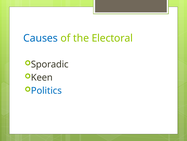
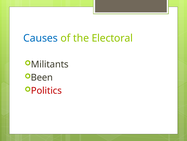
Sporadic: Sporadic -> Militants (50, 64)
Keen: Keen -> Been (42, 77)
Politics colour: blue -> red (46, 90)
